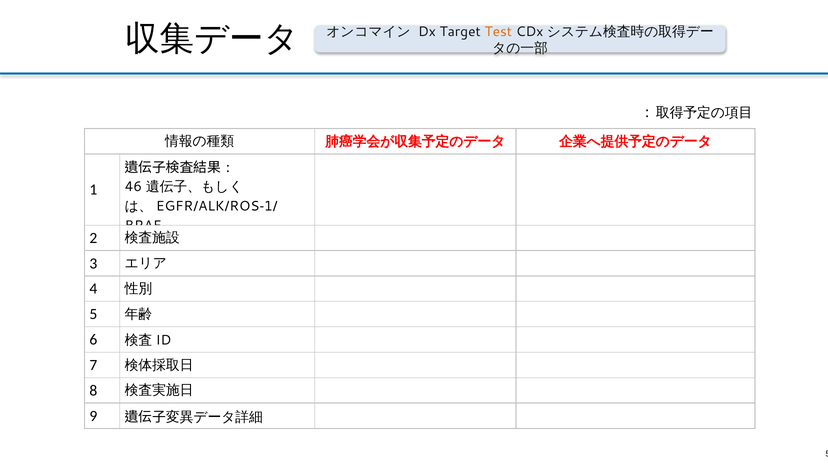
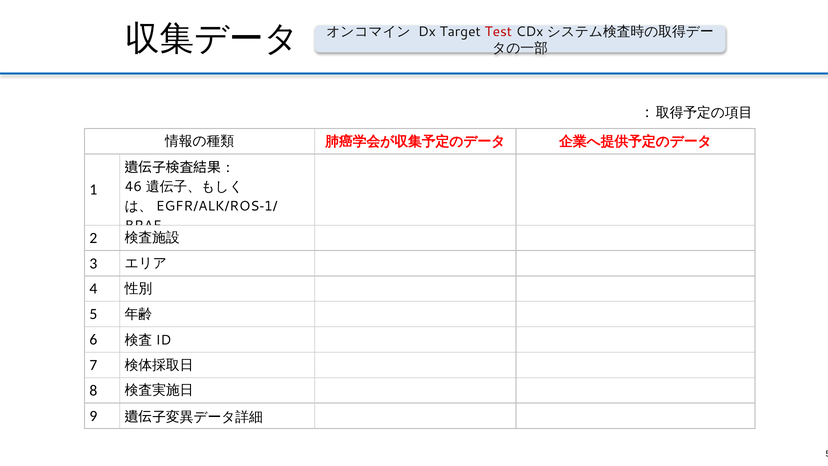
Test colour: orange -> red (498, 31)
